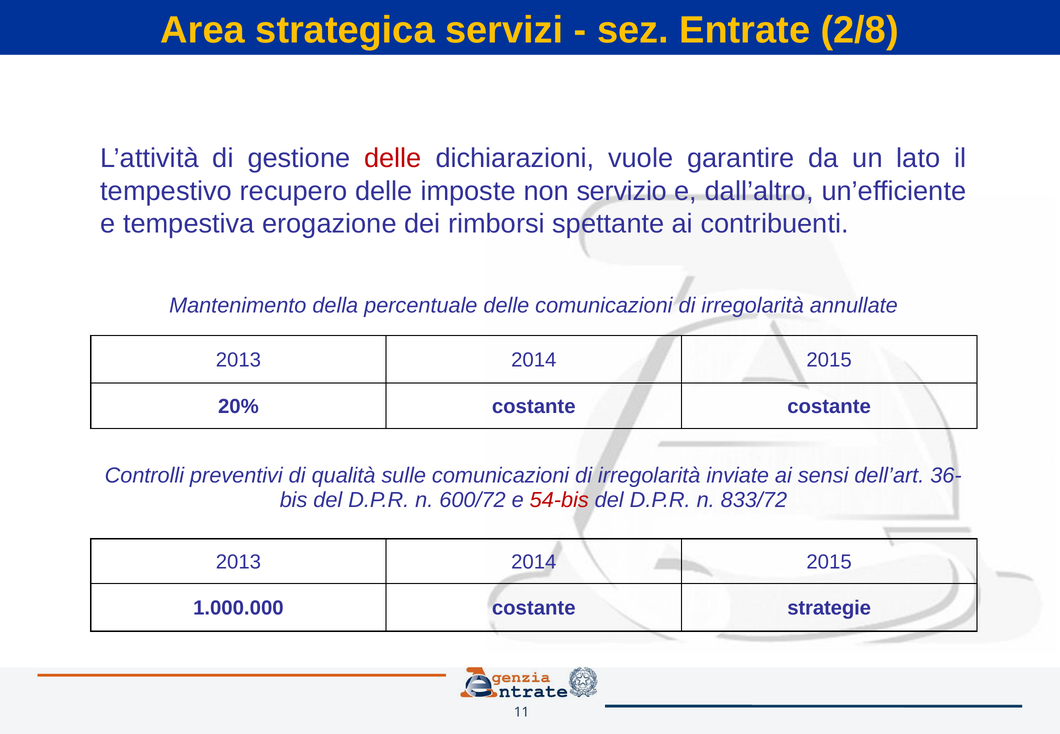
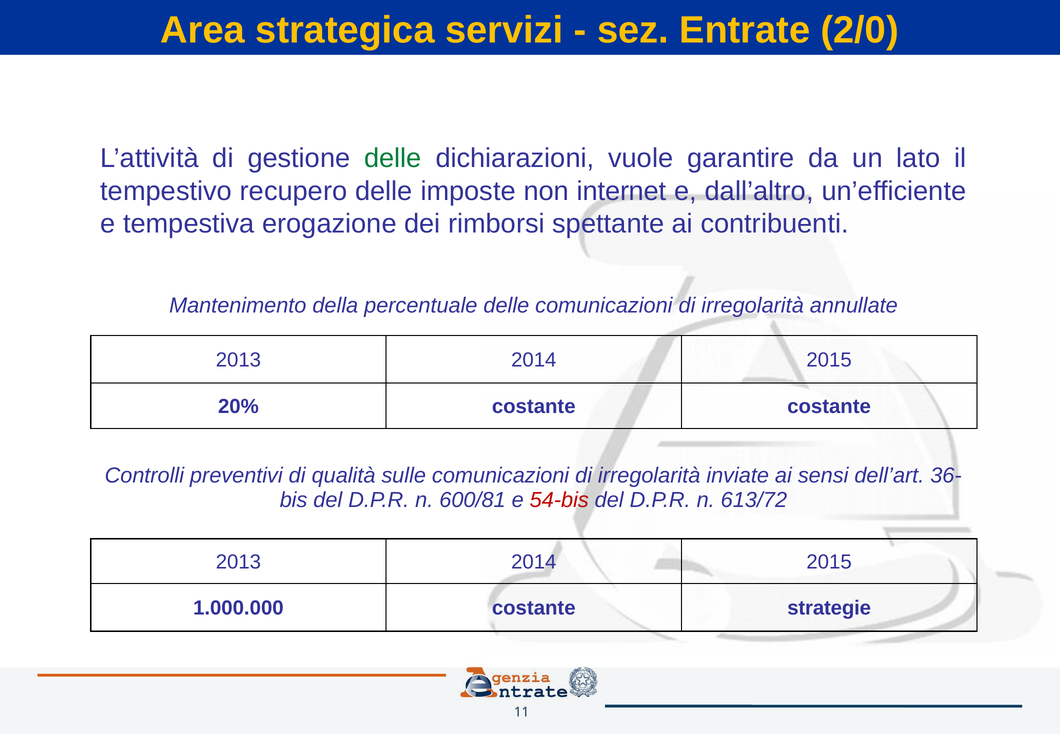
2/8: 2/8 -> 2/0 (860, 30)
delle colour: red -> green (393, 158)
servizio: servizio -> internet (622, 191)
600/72: 600/72 -> 600/81 (473, 500)
833/72: 833/72 -> 613/72 (754, 500)
